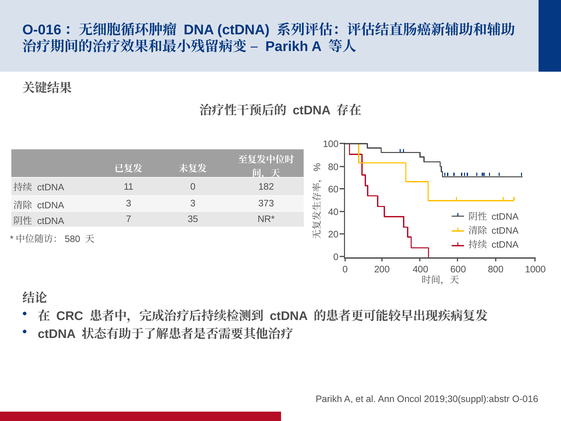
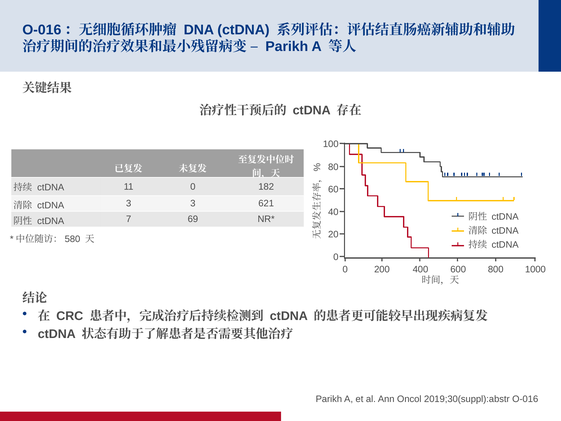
373: 373 -> 621 (266, 203)
35: 35 -> 69 (193, 219)
